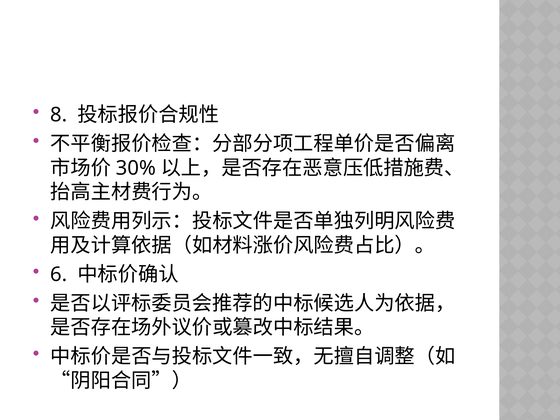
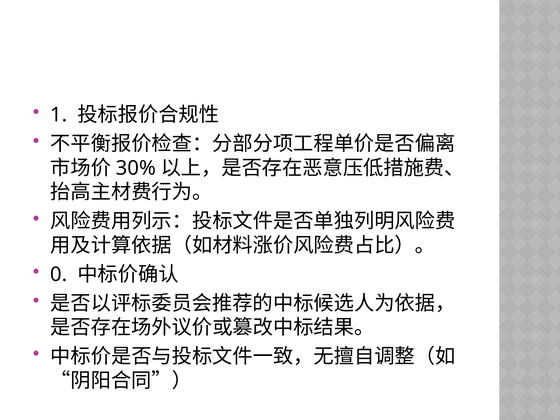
8: 8 -> 1 (59, 115)
6: 6 -> 0 (59, 274)
